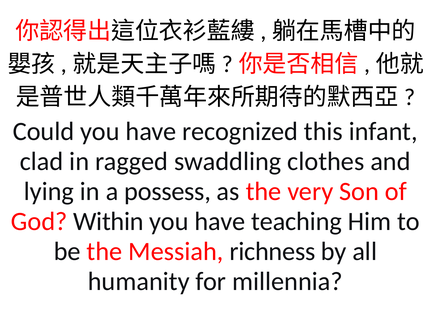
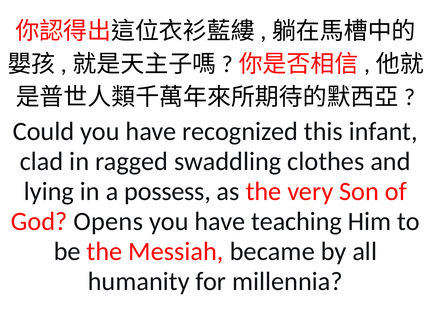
Within: Within -> Opens (108, 221)
richness: richness -> became (272, 251)
